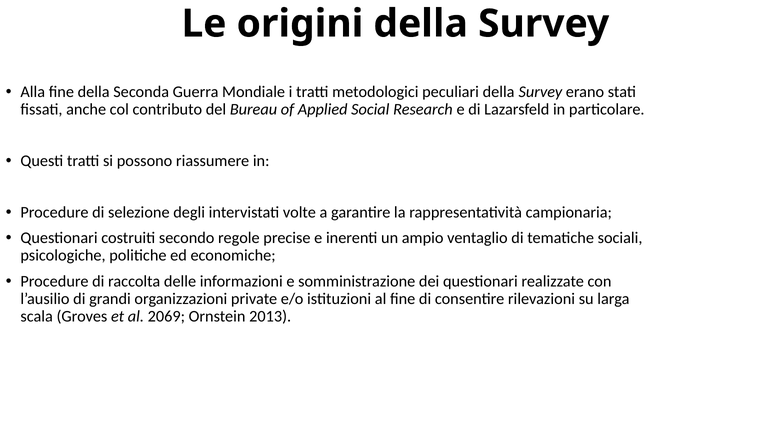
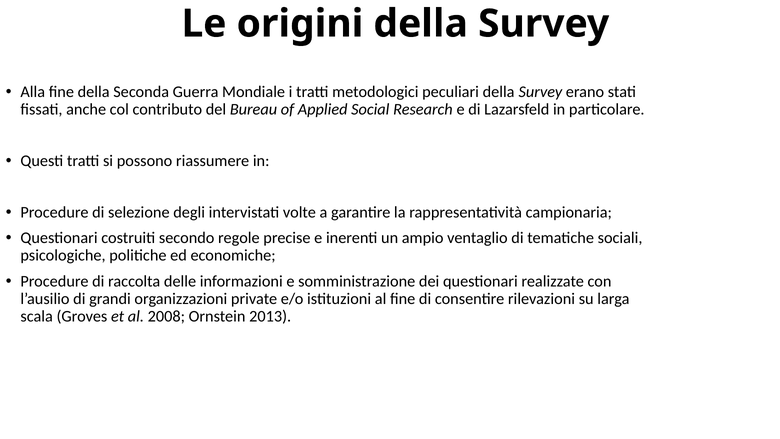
2069: 2069 -> 2008 (166, 316)
